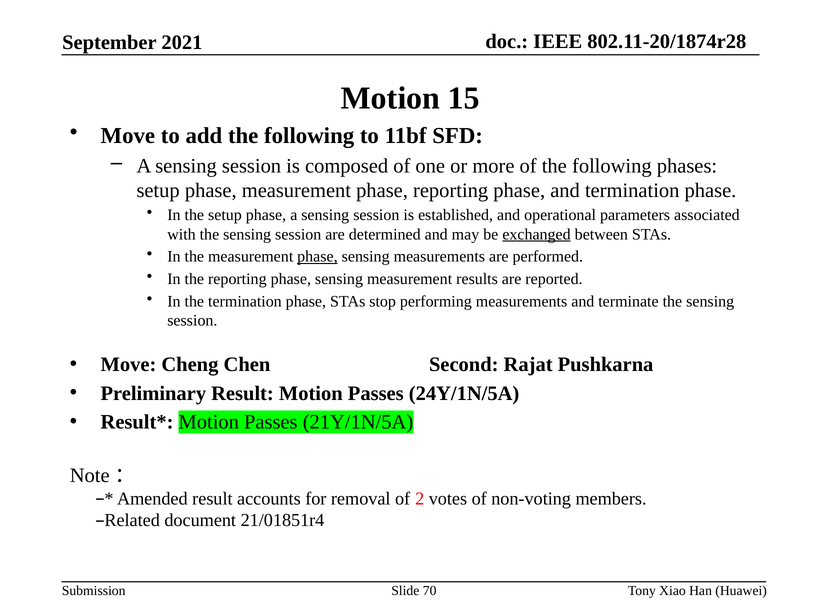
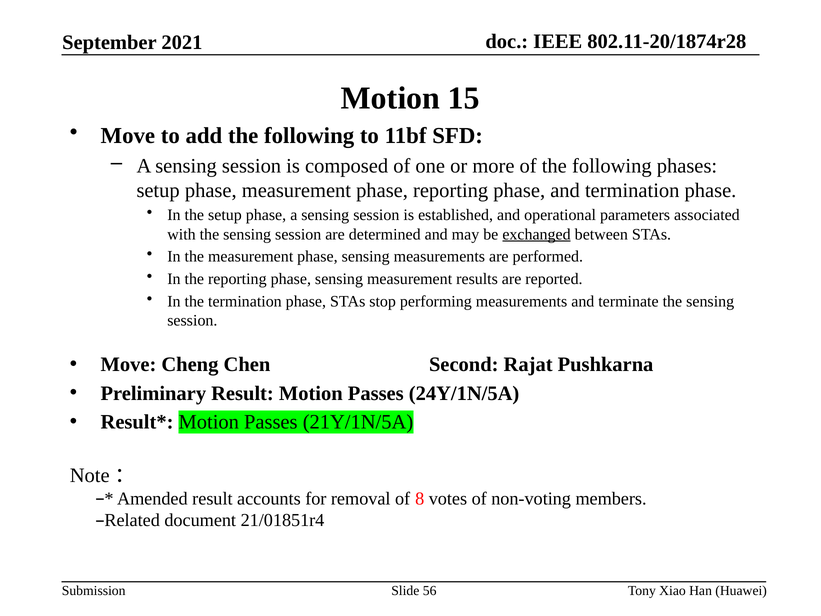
phase underline: present -> none (317, 257)
2: 2 -> 8 (420, 498)
70: 70 -> 56 (430, 591)
